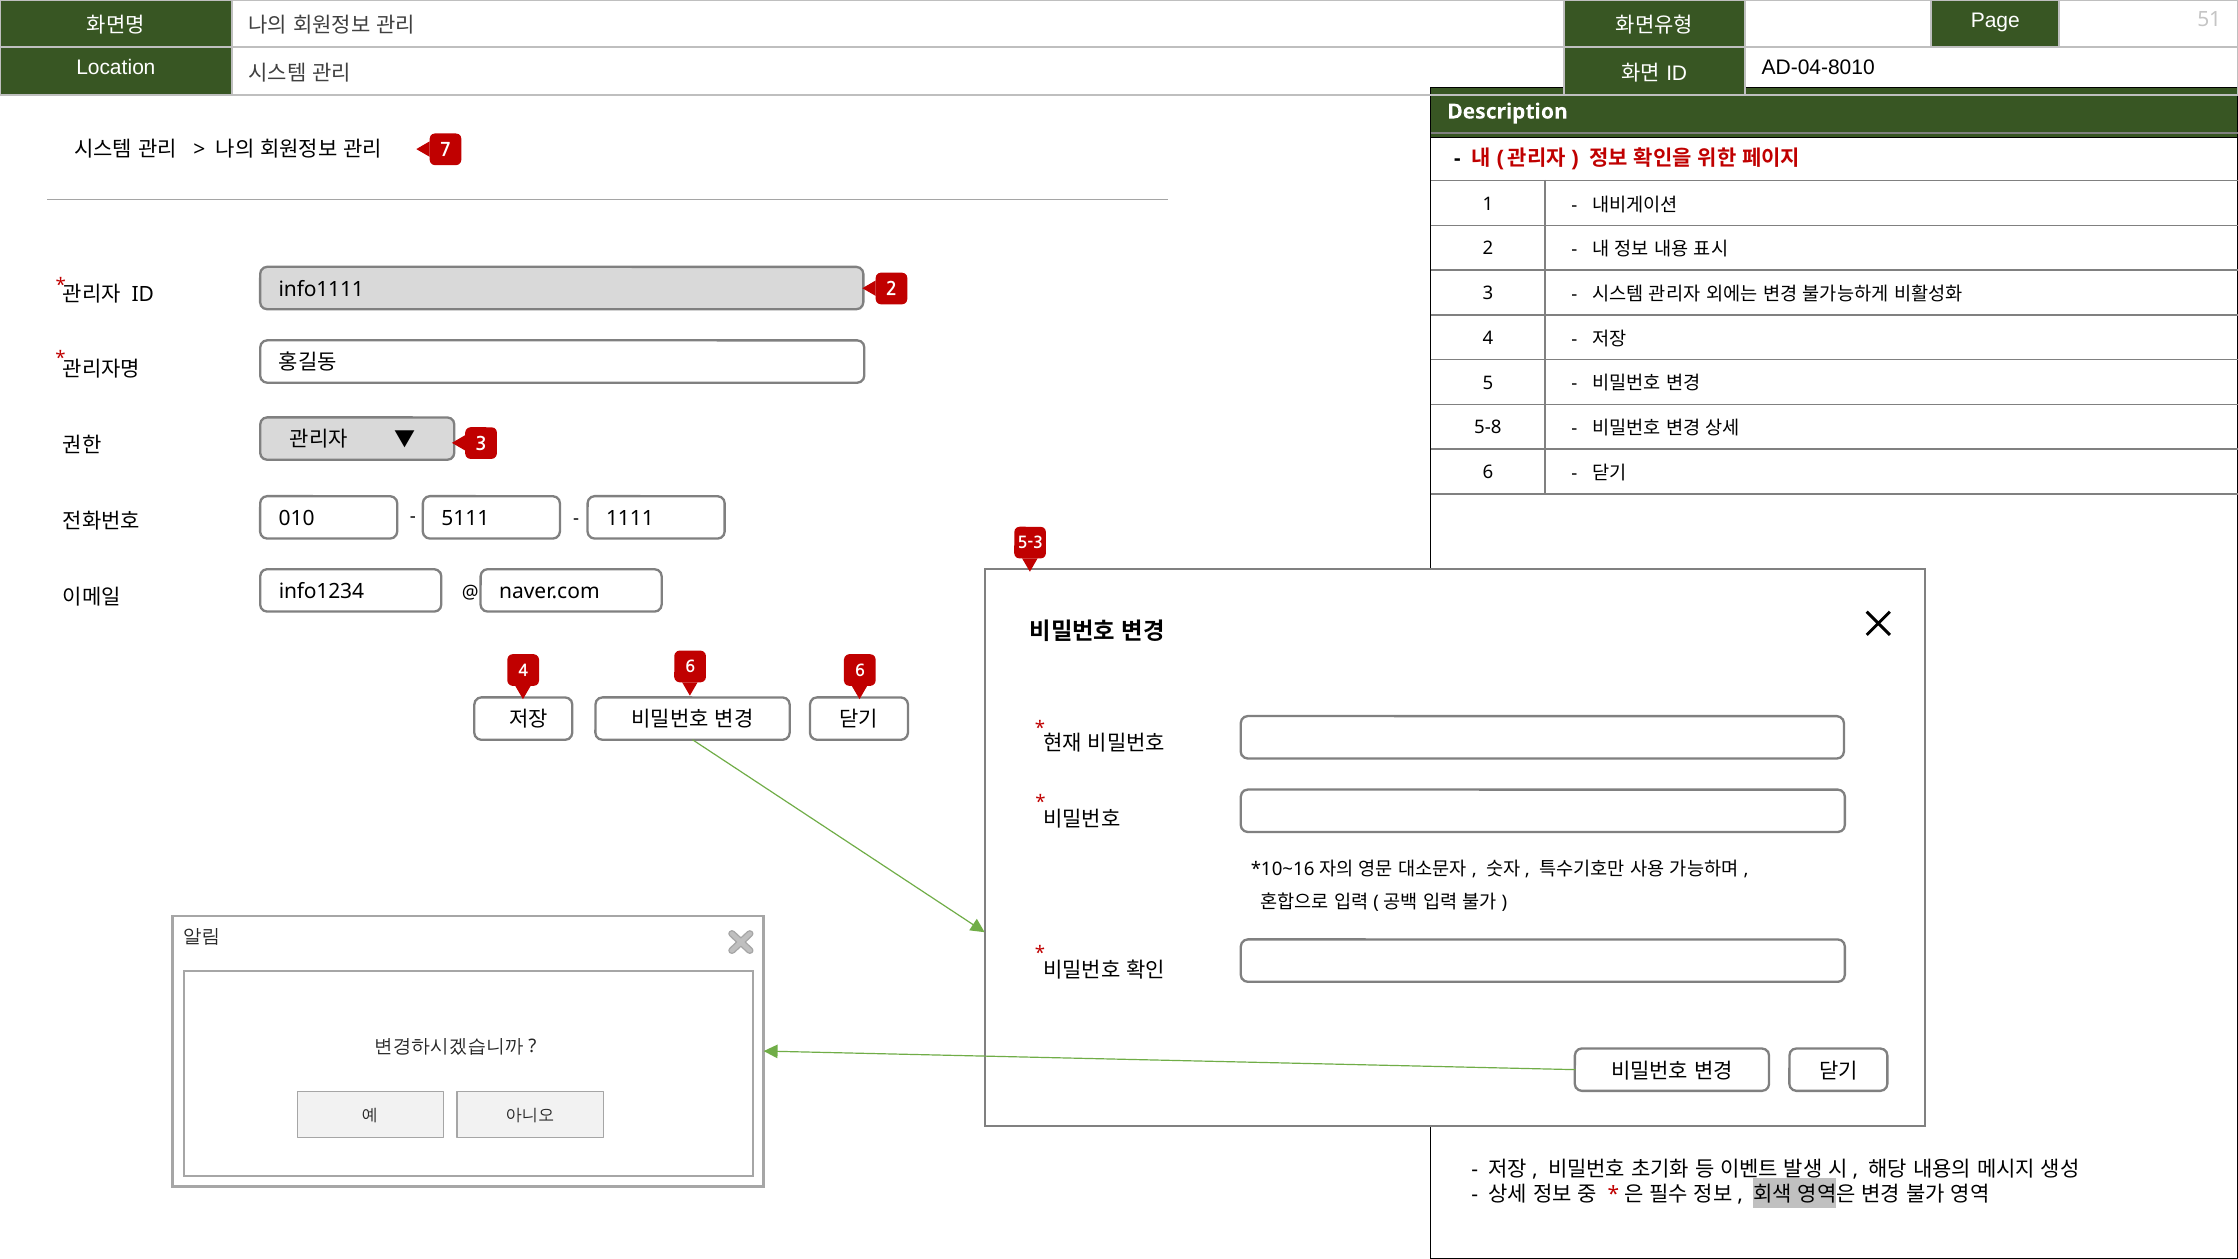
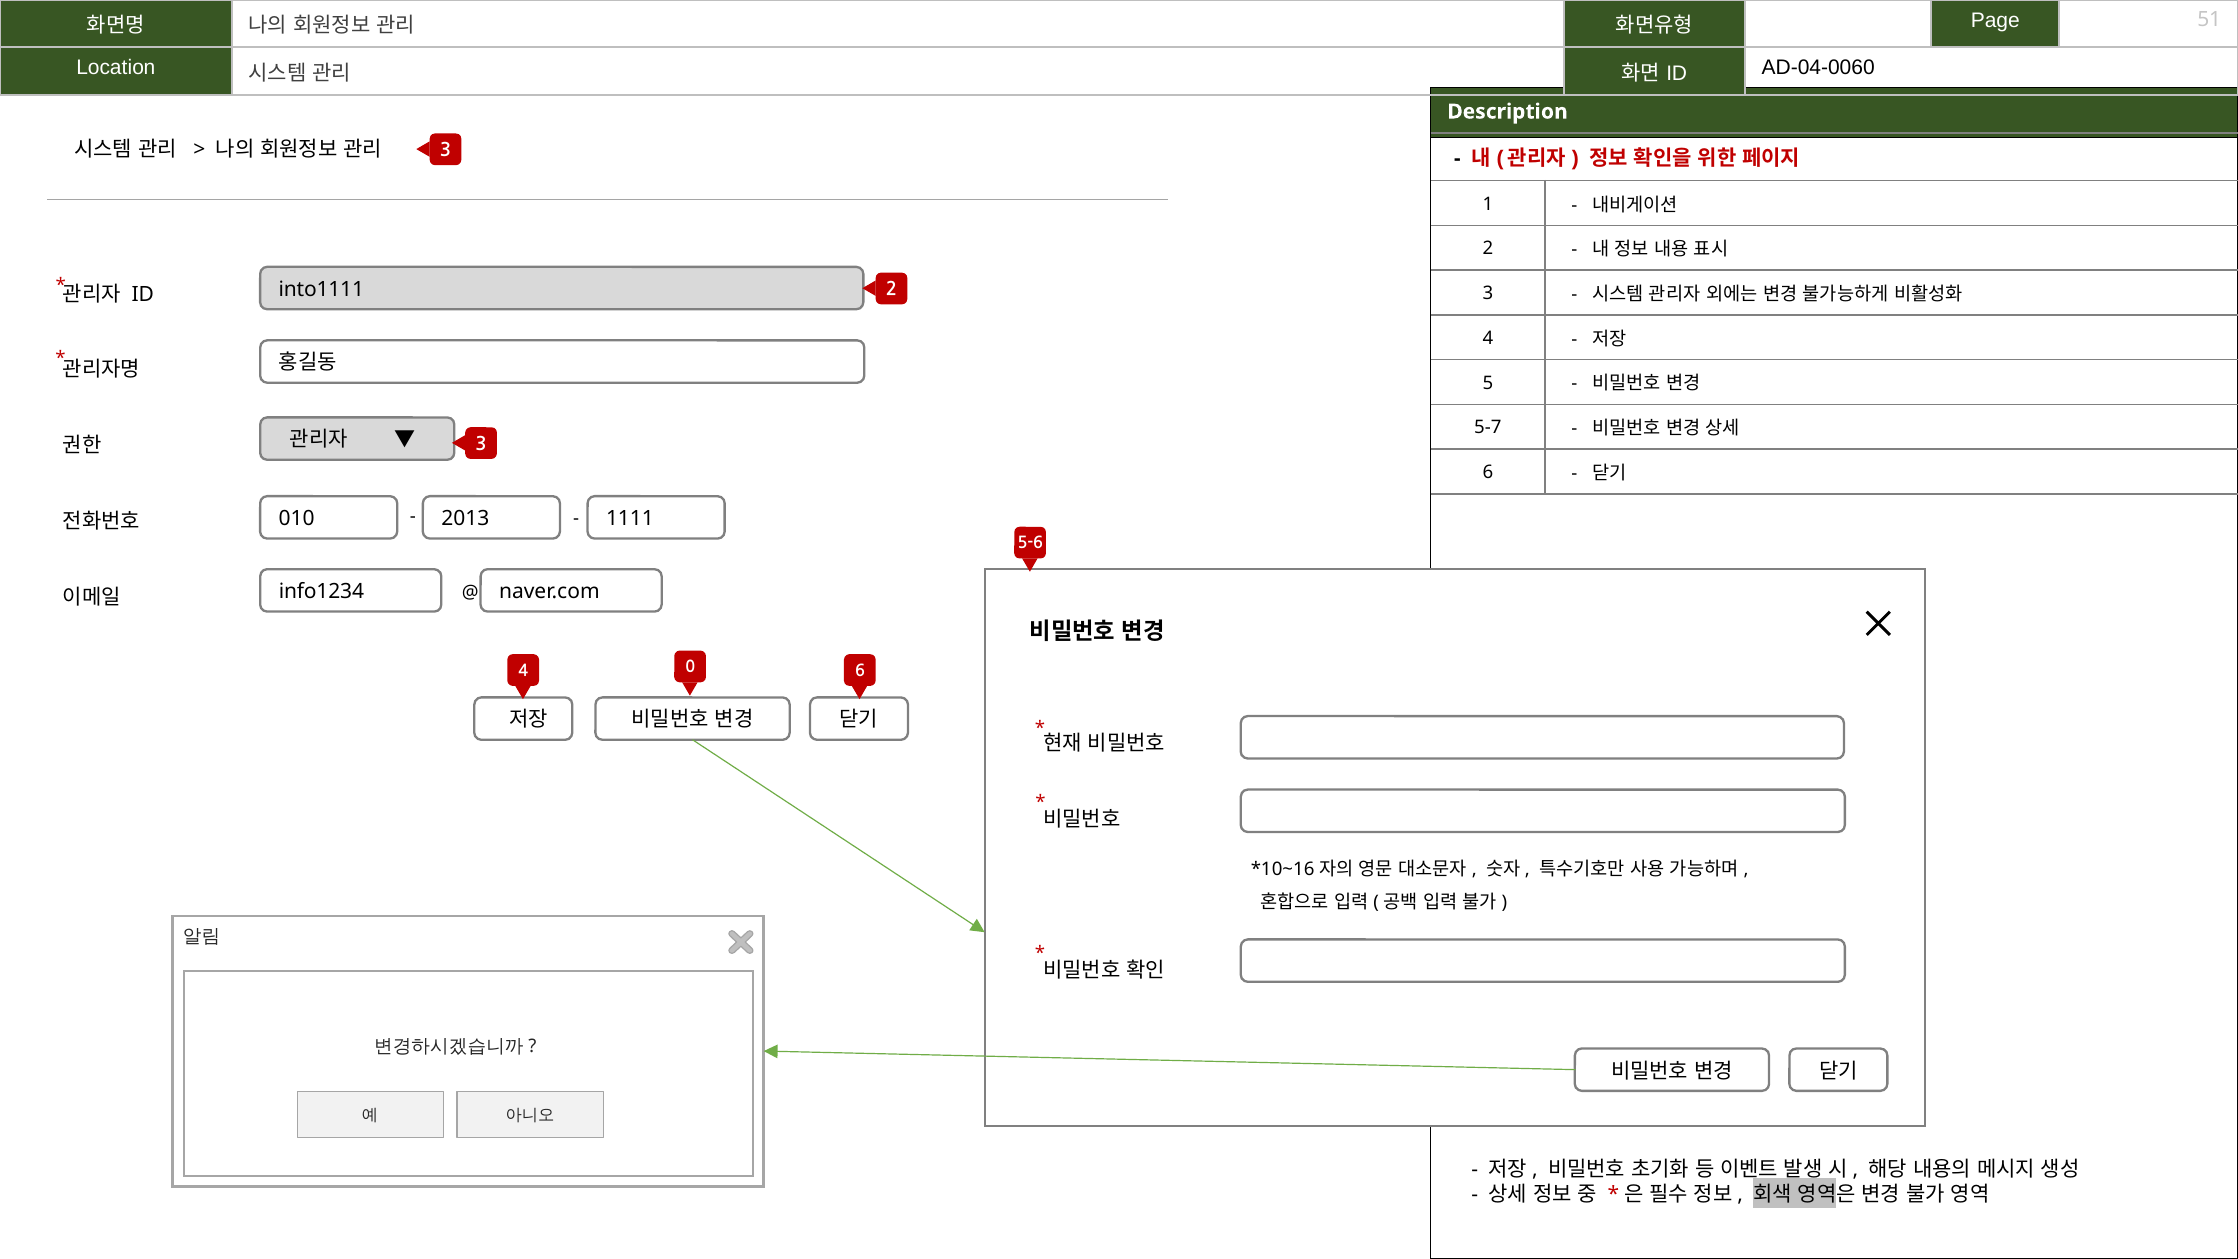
AD-04-8010: AD-04-8010 -> AD-04-0060 (1818, 68)
7: 7 -> 3 (446, 151)
info1111: info1111 -> into1111 (321, 289)
5-8: 5-8 -> 5-7 (1488, 428)
5111: 5111 -> 2013 (465, 519)
5-3: 5-3 -> 5-6 (1030, 543)
4 6: 6 -> 0 (690, 667)
